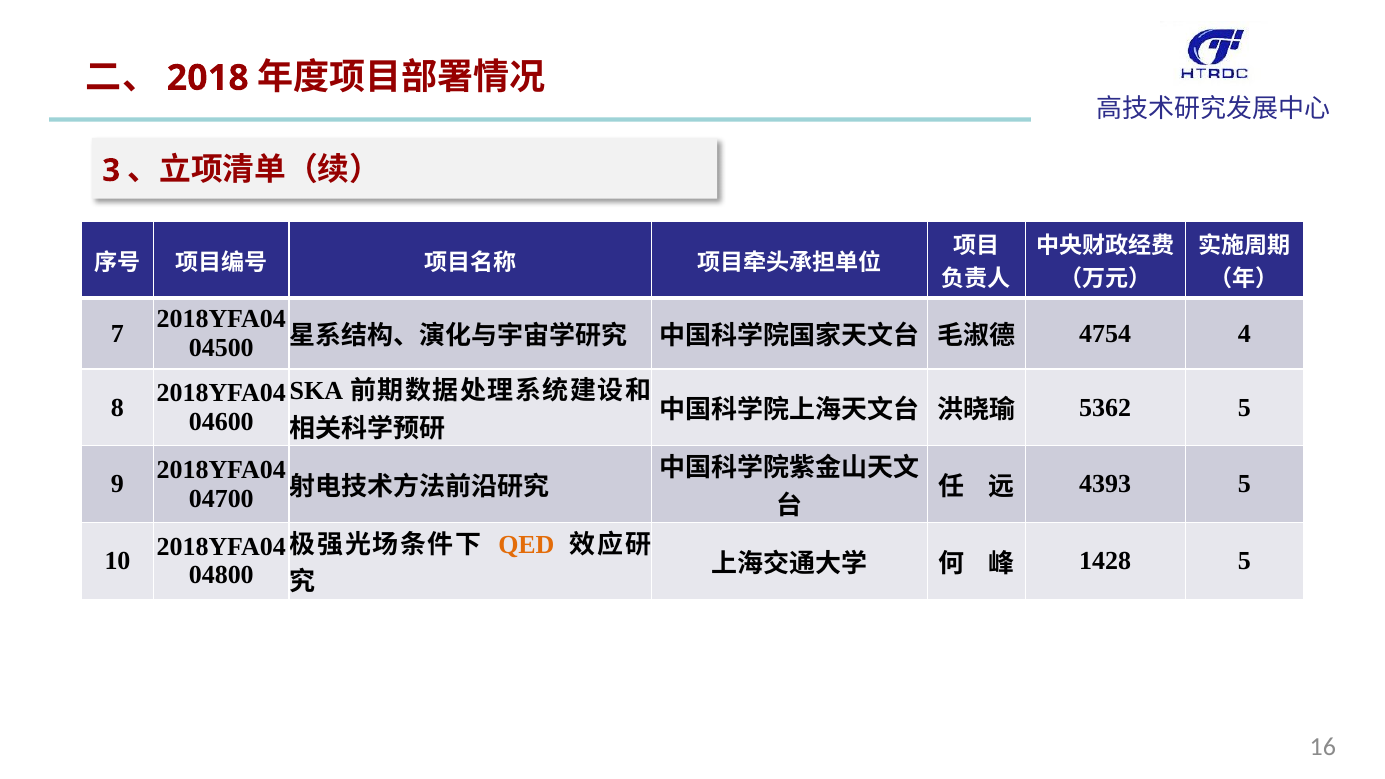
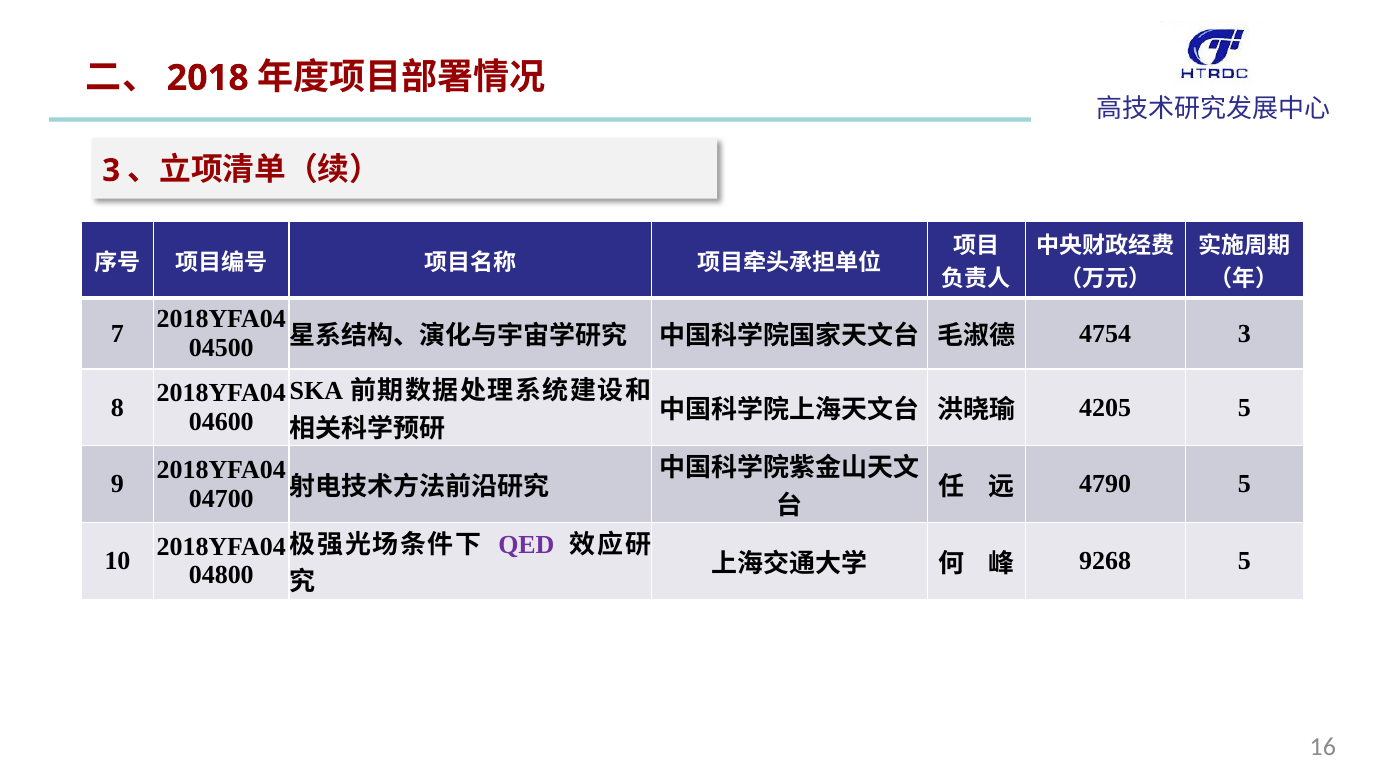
4754 4: 4 -> 3 (1244, 334)
5362: 5362 -> 4205 (1105, 408)
4393: 4393 -> 4790 (1105, 484)
QED colour: orange -> purple (526, 545)
1428: 1428 -> 9268 (1105, 561)
